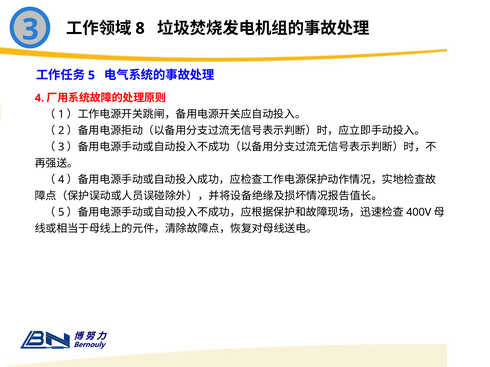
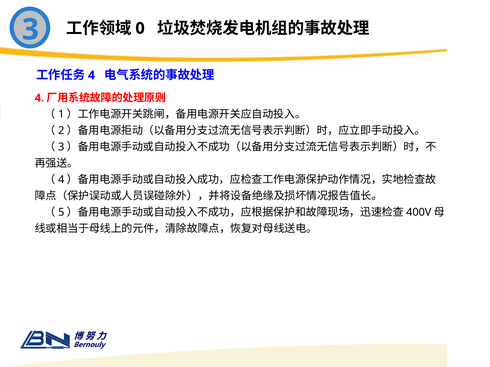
8: 8 -> 0 (140, 28)
5: 5 -> 4 (91, 75)
